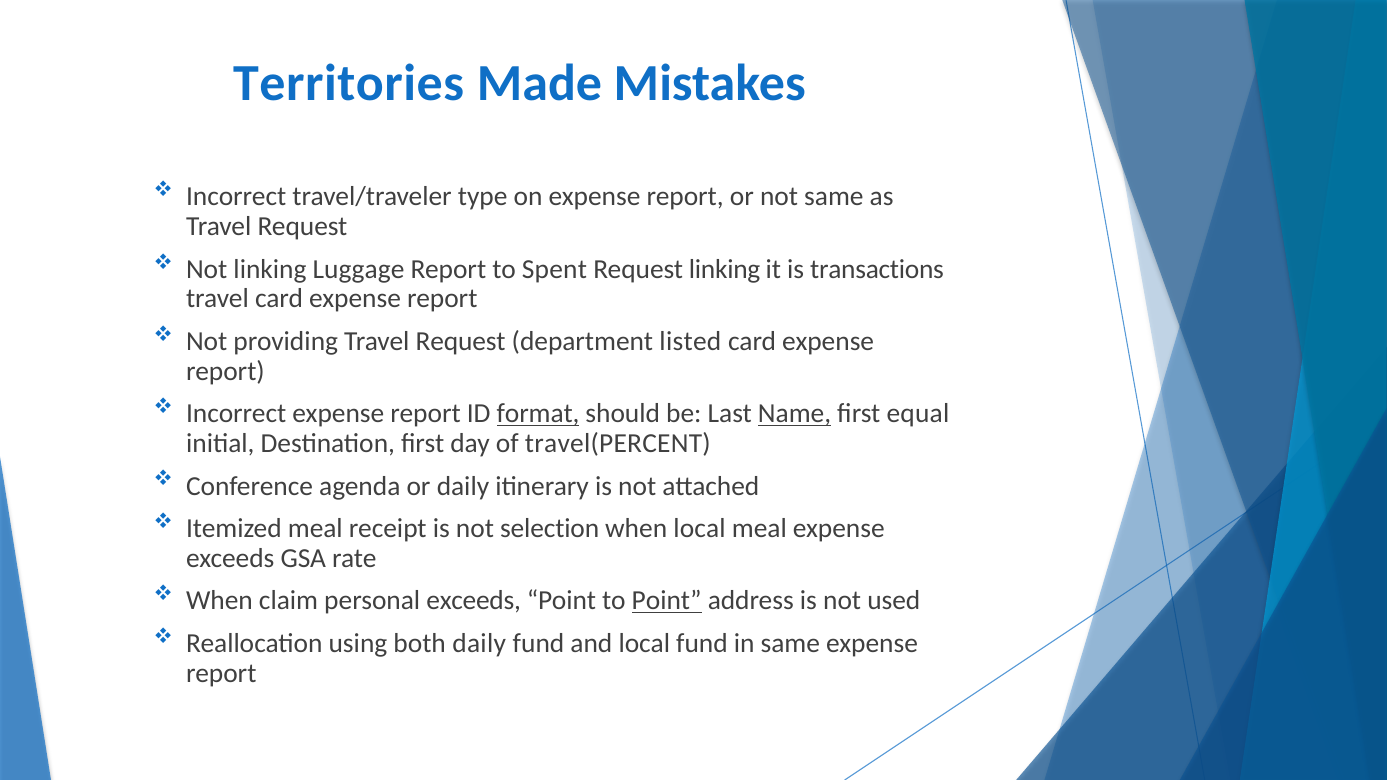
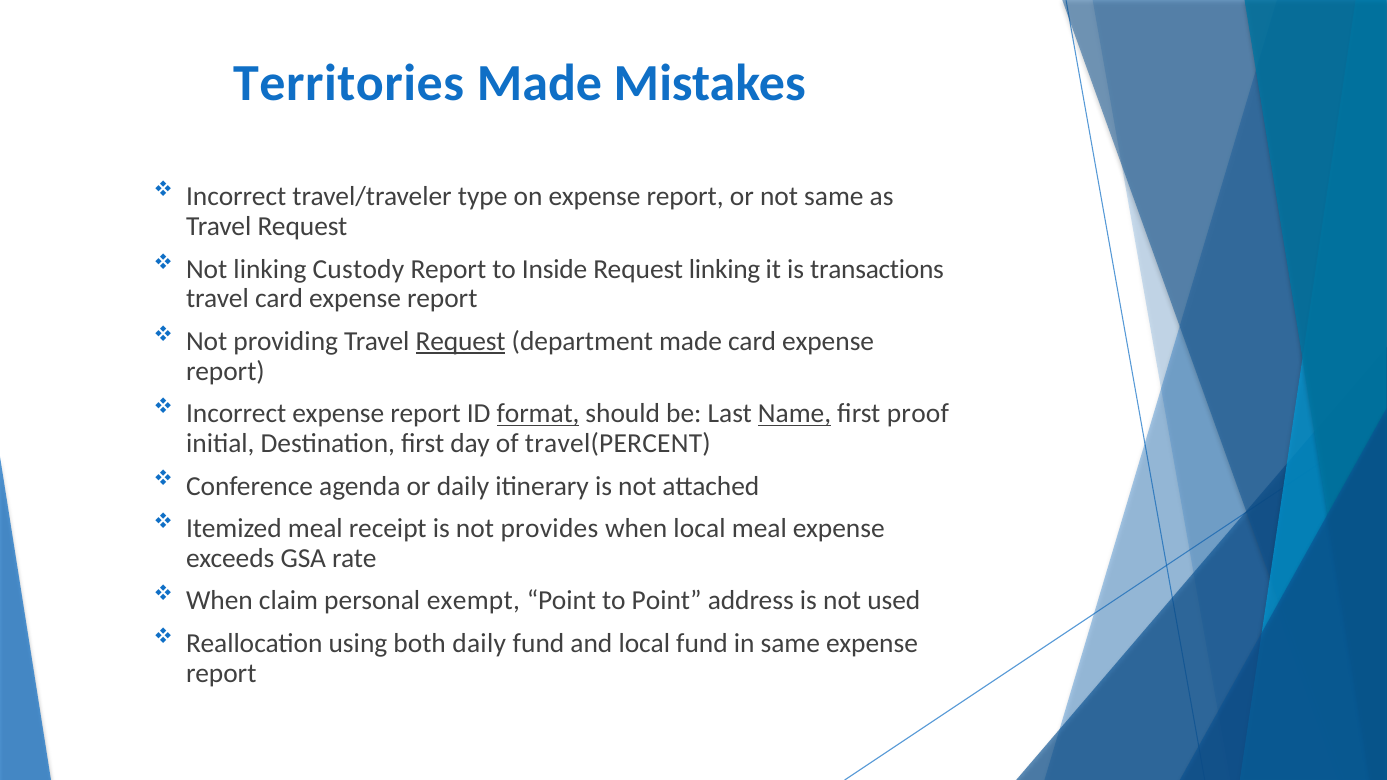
Luggage: Luggage -> Custody (358, 269)
Spent: Spent -> Inside (555, 269)
Request underline: none -> present (461, 342)
department listed: listed -> made (691, 342)
equal: equal -> proof (918, 414)
selection: selection -> provides (549, 529)
personal exceeds: exceeds -> exempt (473, 601)
Point underline: present -> none (667, 601)
